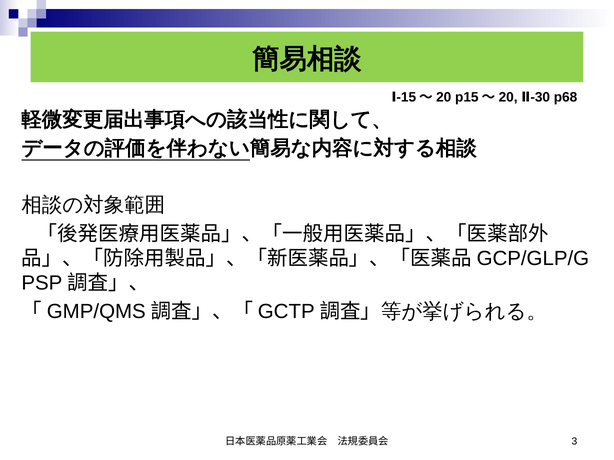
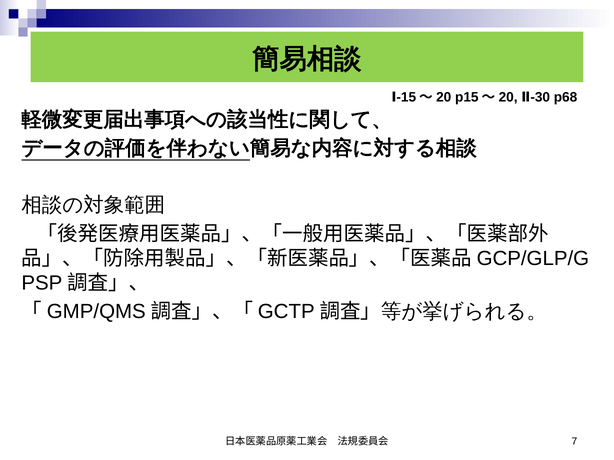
3: 3 -> 7 (574, 442)
